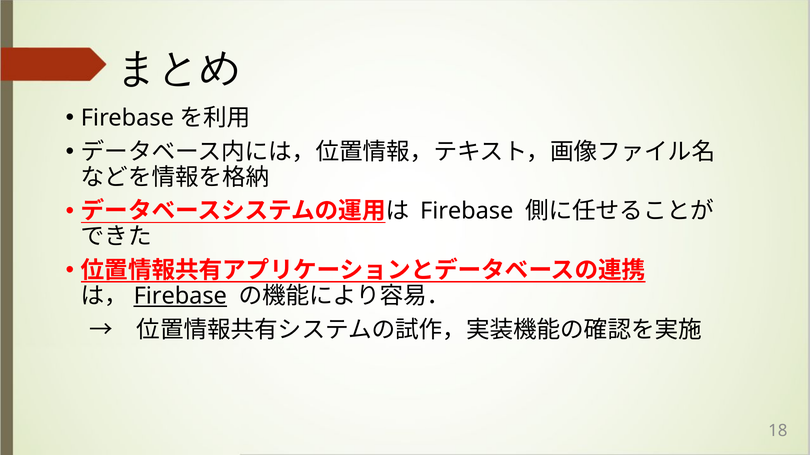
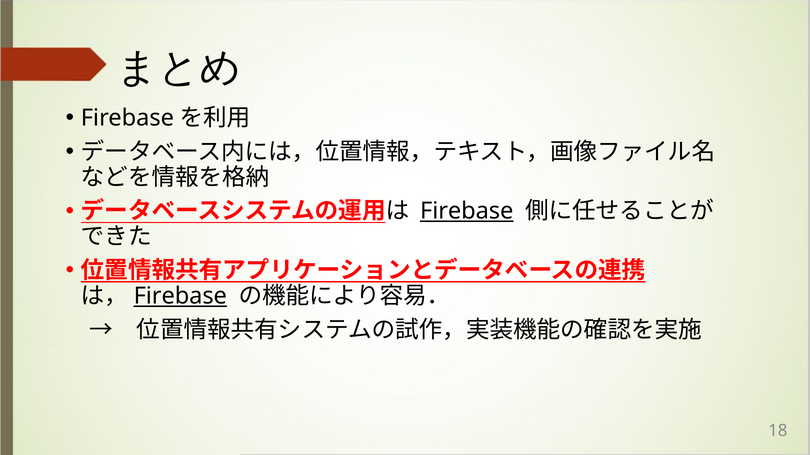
Firebase underline: none -> present (467, 211)
